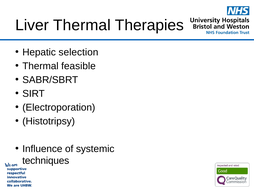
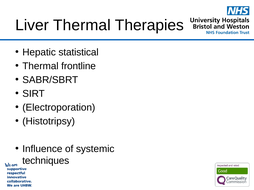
selection: selection -> statistical (79, 52)
feasible: feasible -> frontline (79, 66)
